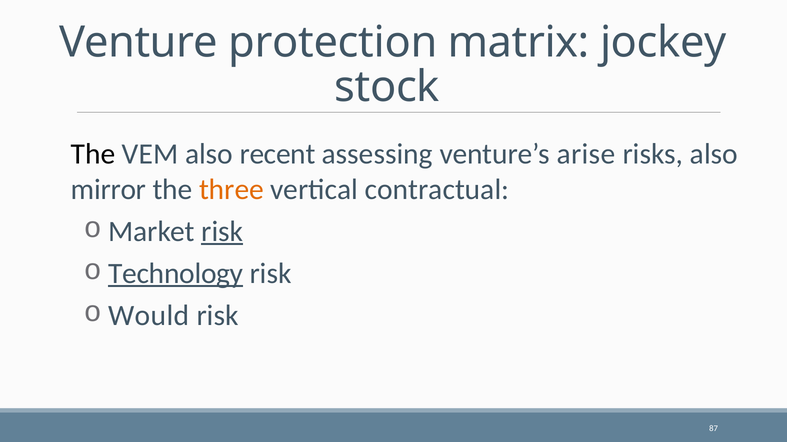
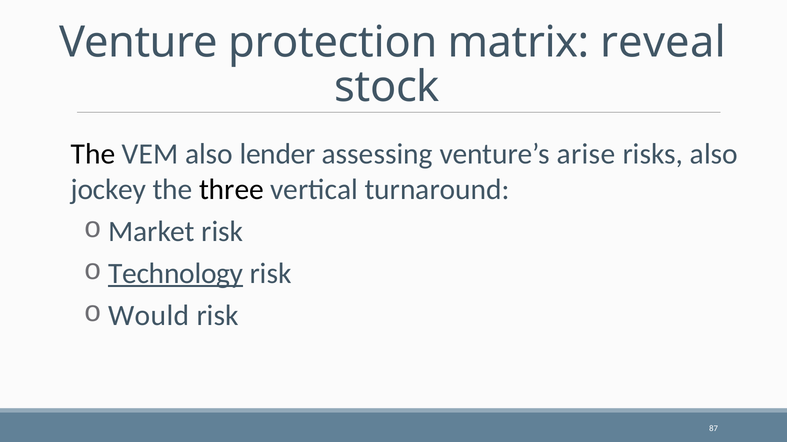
jockey: jockey -> reveal (663, 43)
recent: recent -> lender (278, 154)
mirror: mirror -> jockey (108, 190)
three colour: orange -> black (232, 190)
contractual: contractual -> turnaround (437, 190)
risk underline: present -> none (222, 232)
